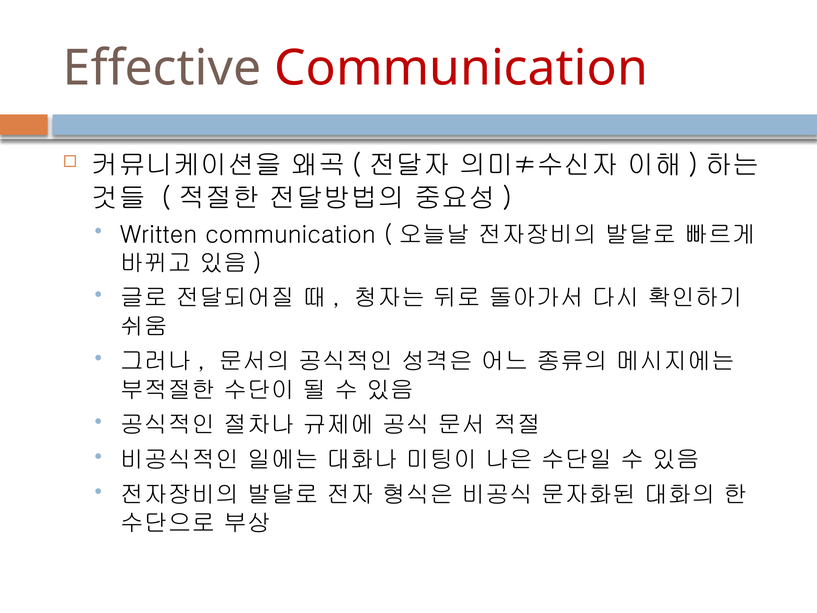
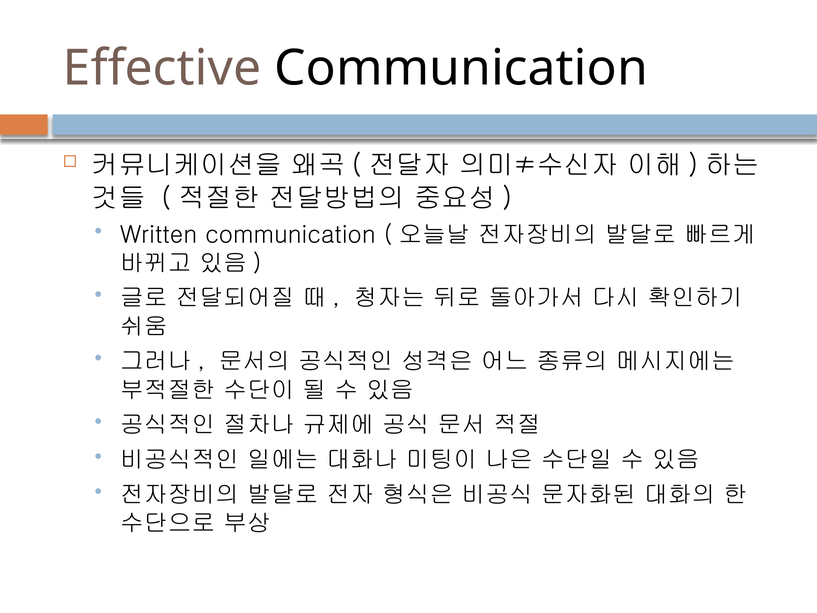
Communication colour: red -> black (461, 68)
